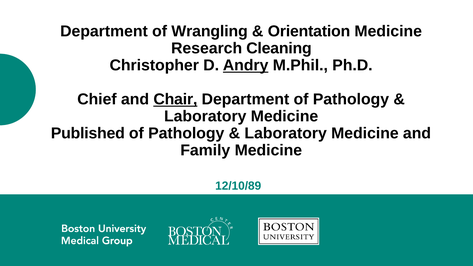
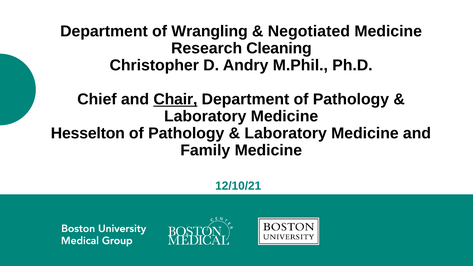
Orientation: Orientation -> Negotiated (309, 31)
Andry underline: present -> none (246, 65)
Published: Published -> Hesselton (88, 133)
12/10/89: 12/10/89 -> 12/10/21 (238, 186)
